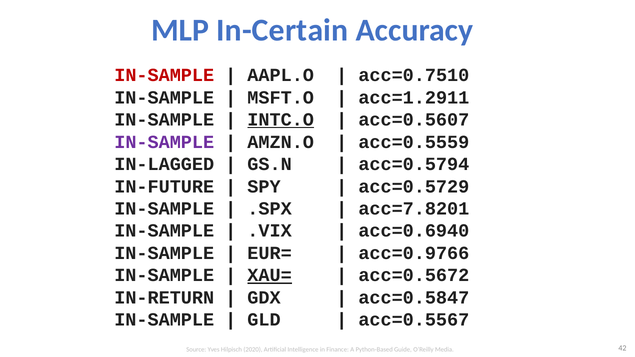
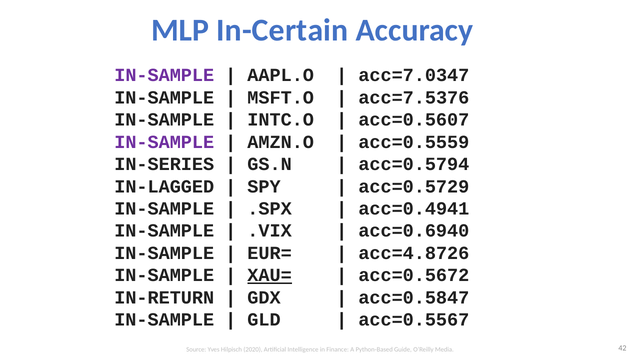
IN-SAMPLE colour: red -> purple (164, 75)
acc=0.7510: acc=0.7510 -> acc=7.0347 (414, 75)
acc=1.2911: acc=1.2911 -> acc=7.5376 (414, 98)
INTC.O underline: present -> none (281, 120)
IN-LAGGED: IN-LAGGED -> IN-SERIES (164, 164)
IN-FUTURE: IN-FUTURE -> IN-LAGGED (164, 187)
acc=7.8201: acc=7.8201 -> acc=0.4941 (414, 209)
acc=0.9766: acc=0.9766 -> acc=4.8726 (414, 253)
